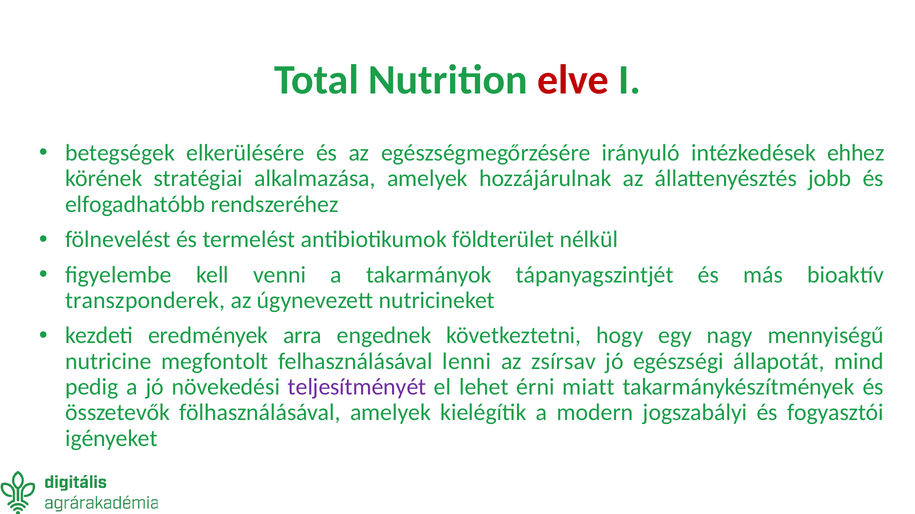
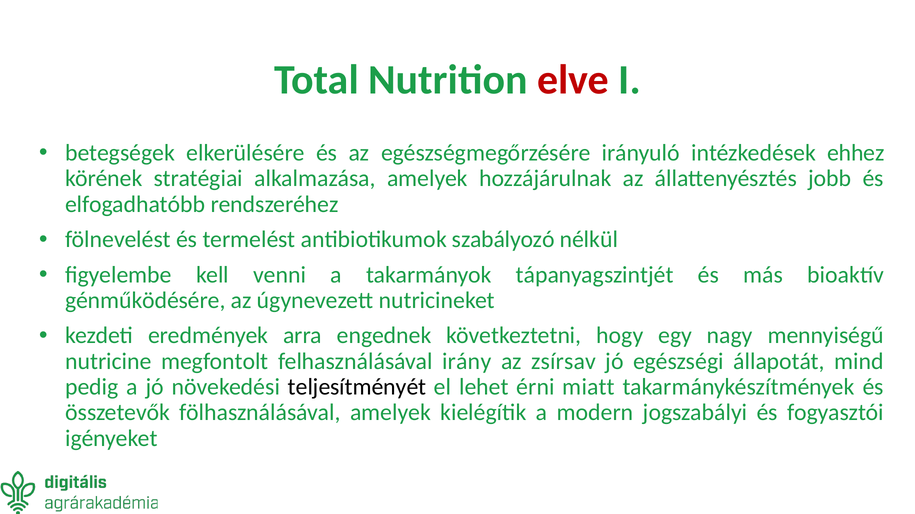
földterület: földterület -> szabályozó (503, 240)
transzponderek: transzponderek -> génműködésére (145, 301)
lenni: lenni -> irány (467, 362)
teljesítményét colour: purple -> black (357, 387)
